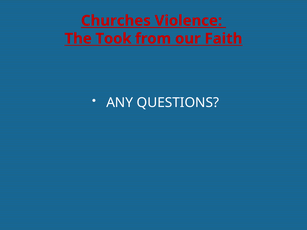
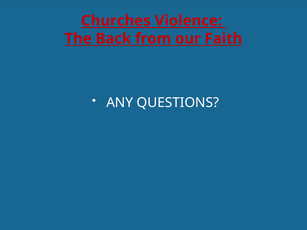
Took: Took -> Back (113, 39)
